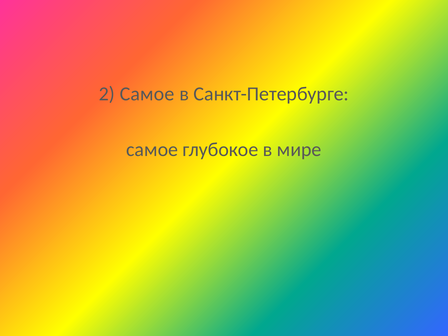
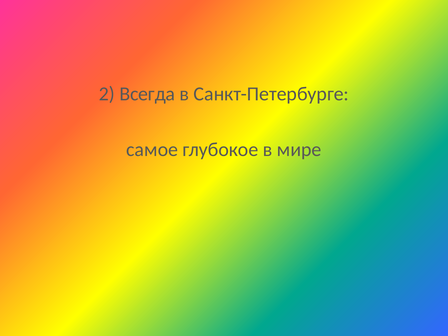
2 Самое: Самое -> Всегда (147, 94)
